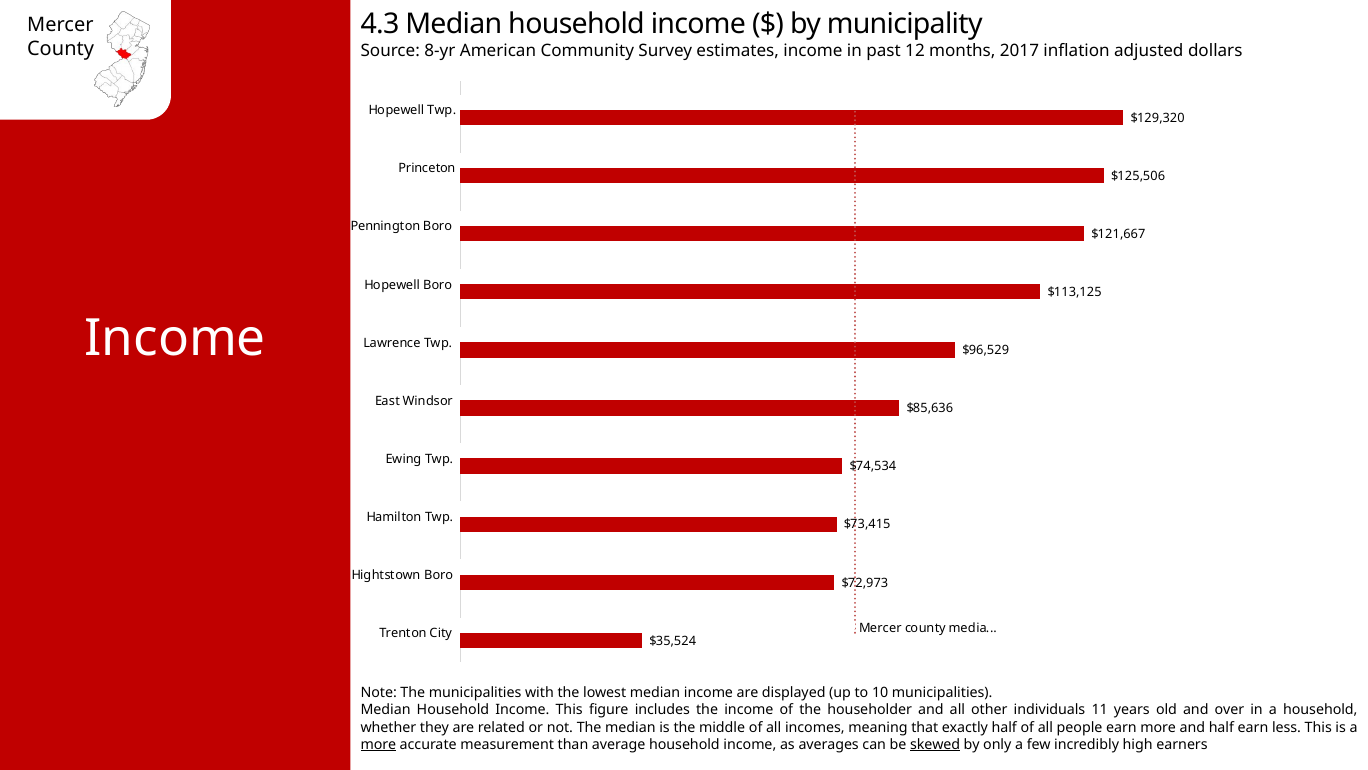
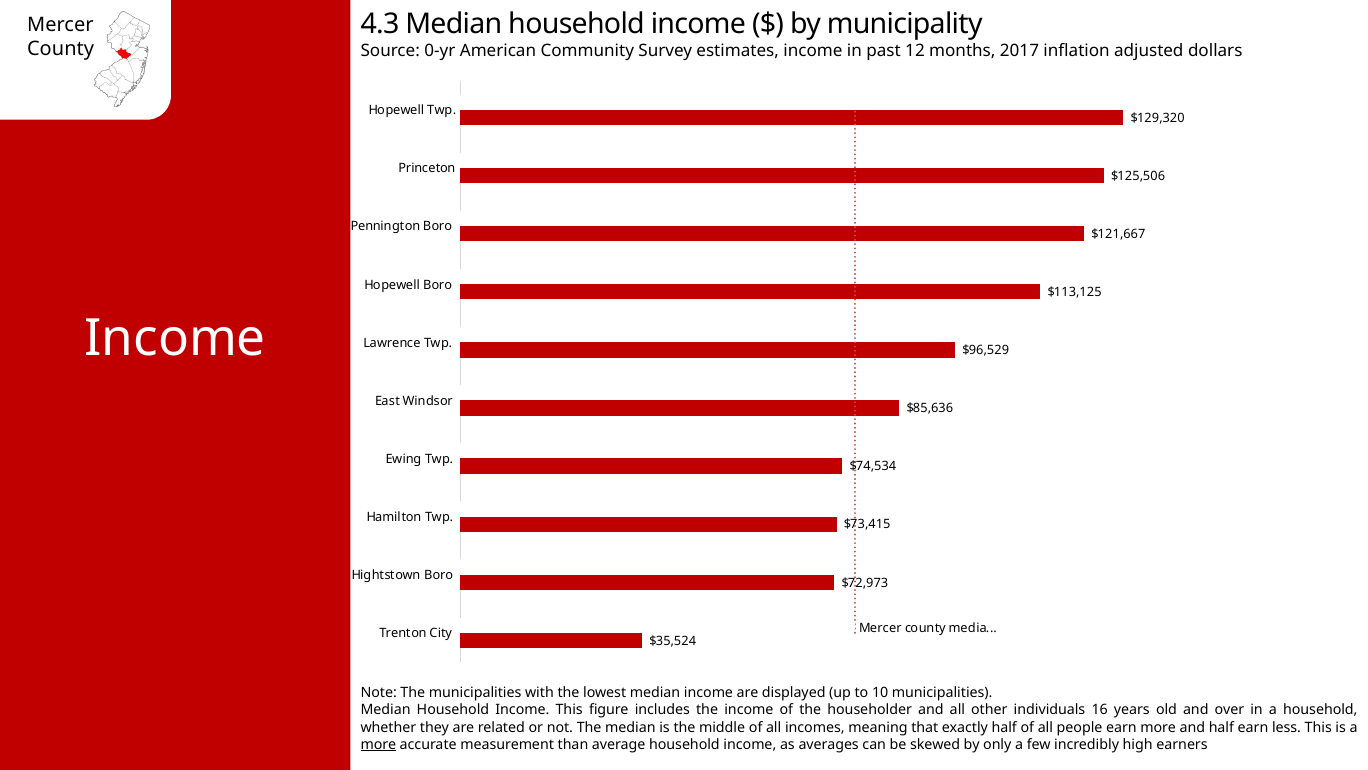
8-yr: 8-yr -> 0-yr (440, 51)
11: 11 -> 16 (1100, 710)
skewed underline: present -> none (935, 744)
